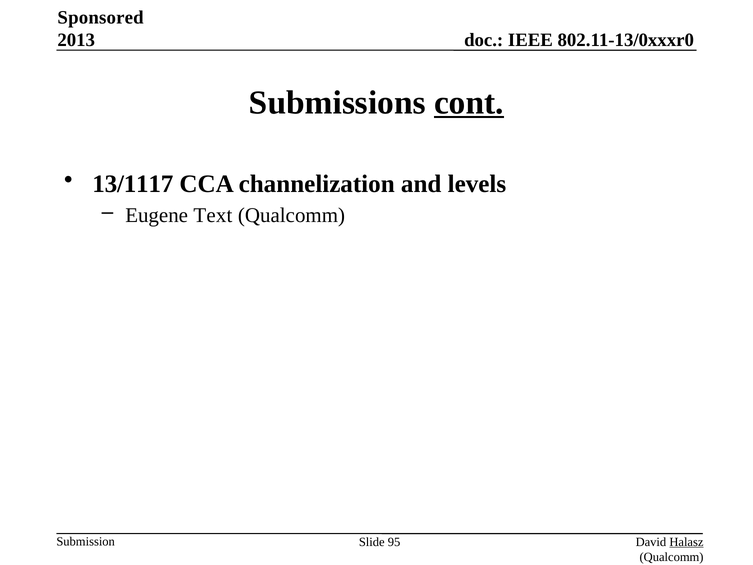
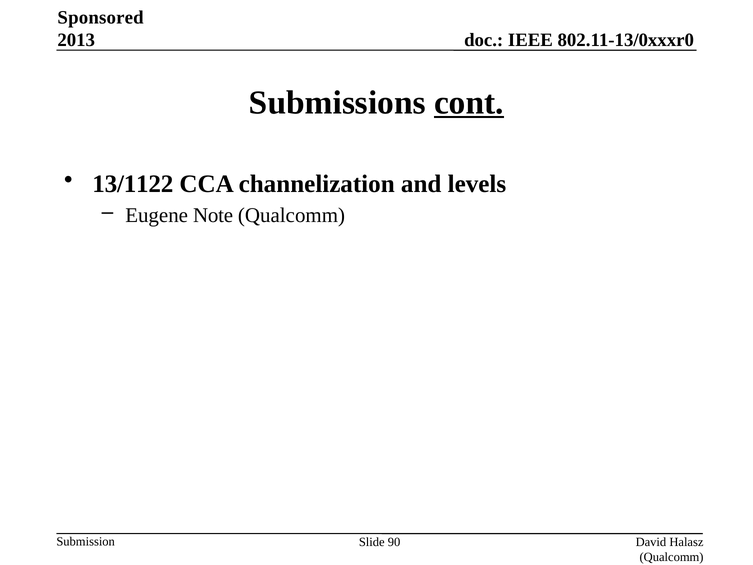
13/1117: 13/1117 -> 13/1122 (133, 184)
Text: Text -> Note (213, 215)
95: 95 -> 90 (394, 542)
Halasz underline: present -> none (686, 542)
